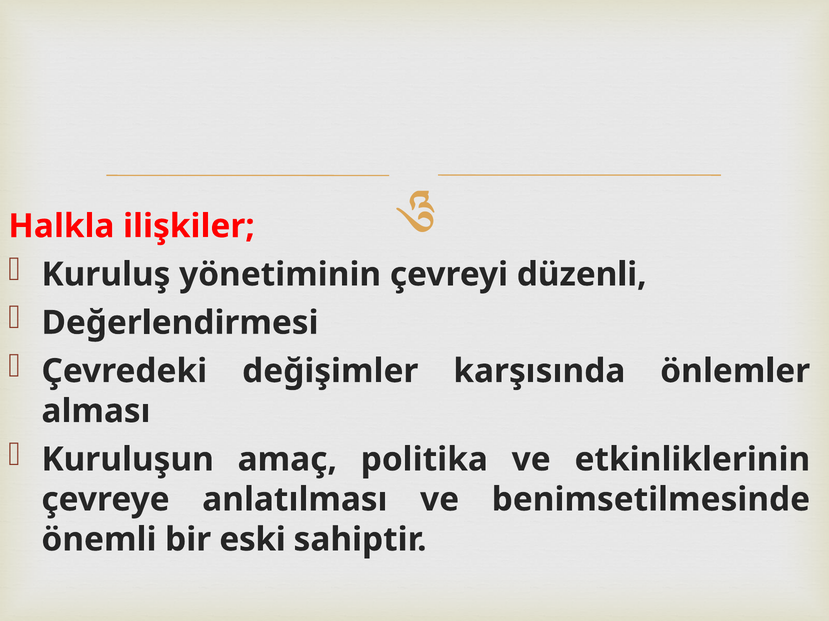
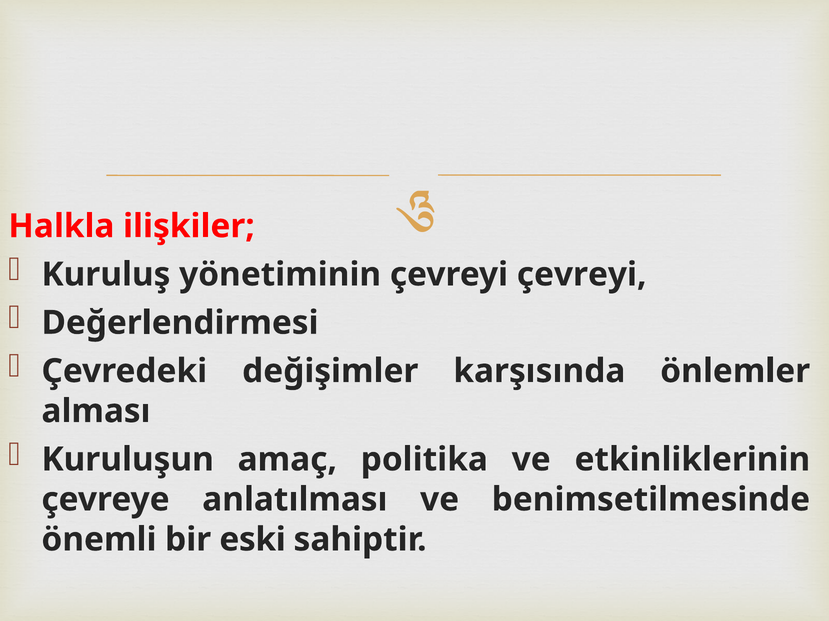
çevreyi düzenli: düzenli -> çevreyi (582, 275)
